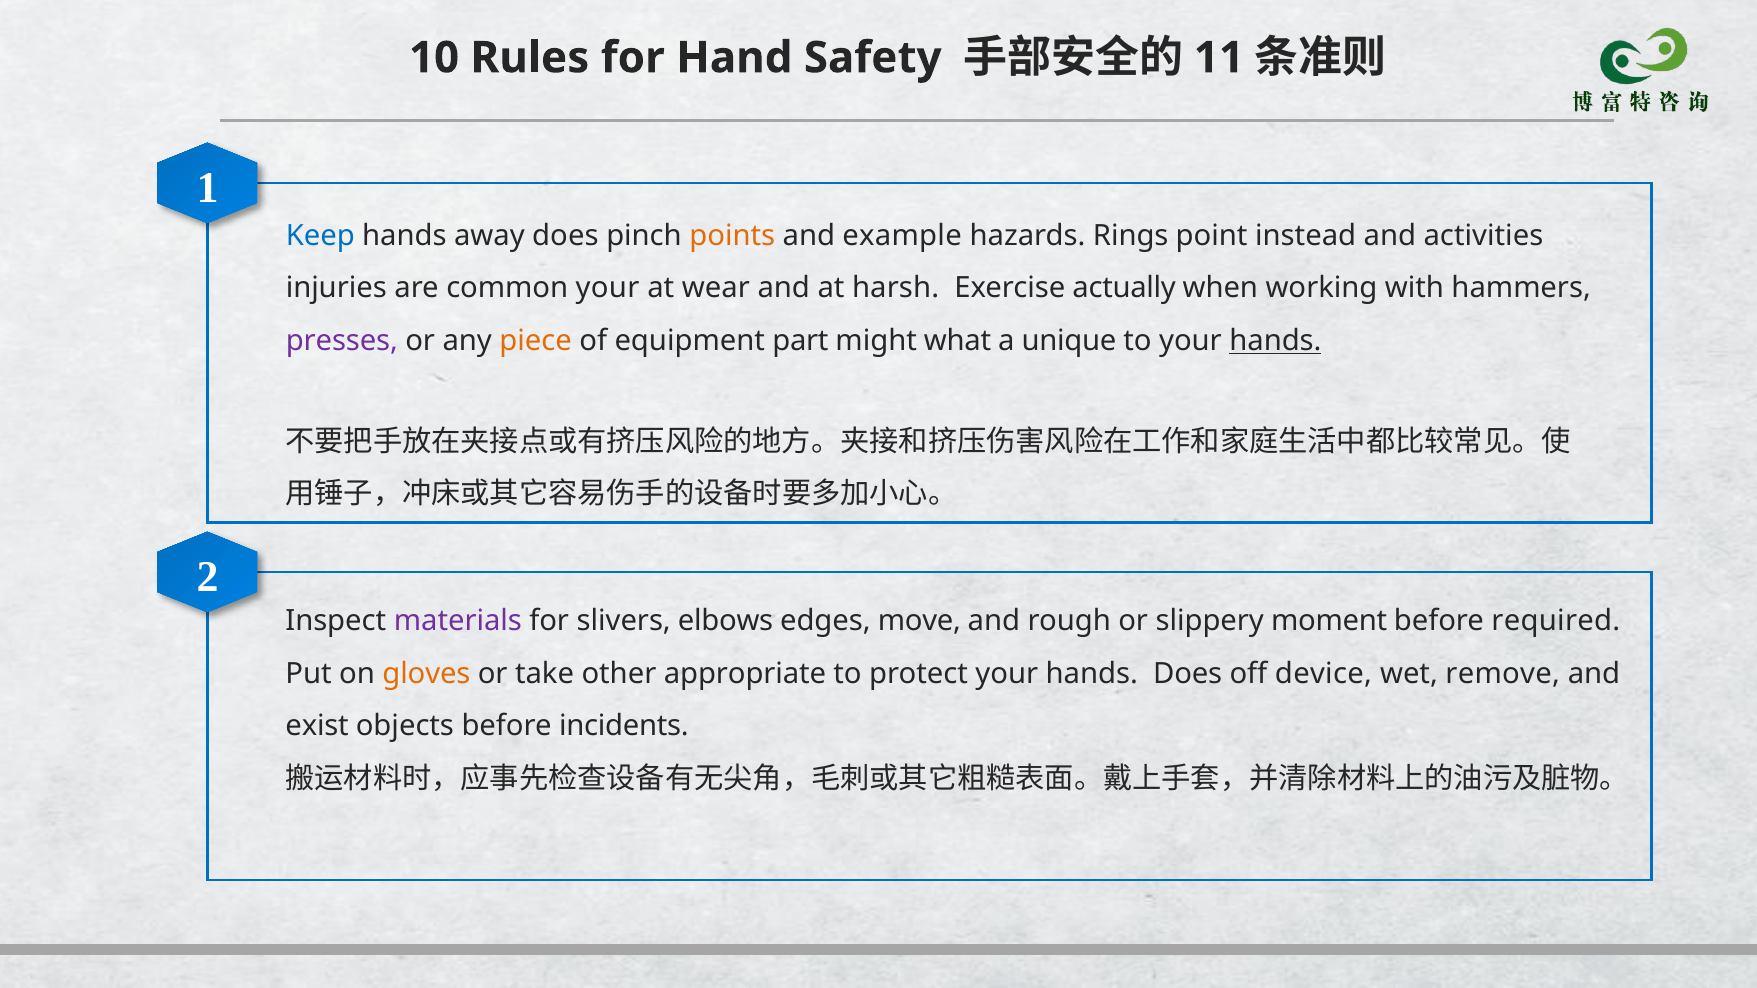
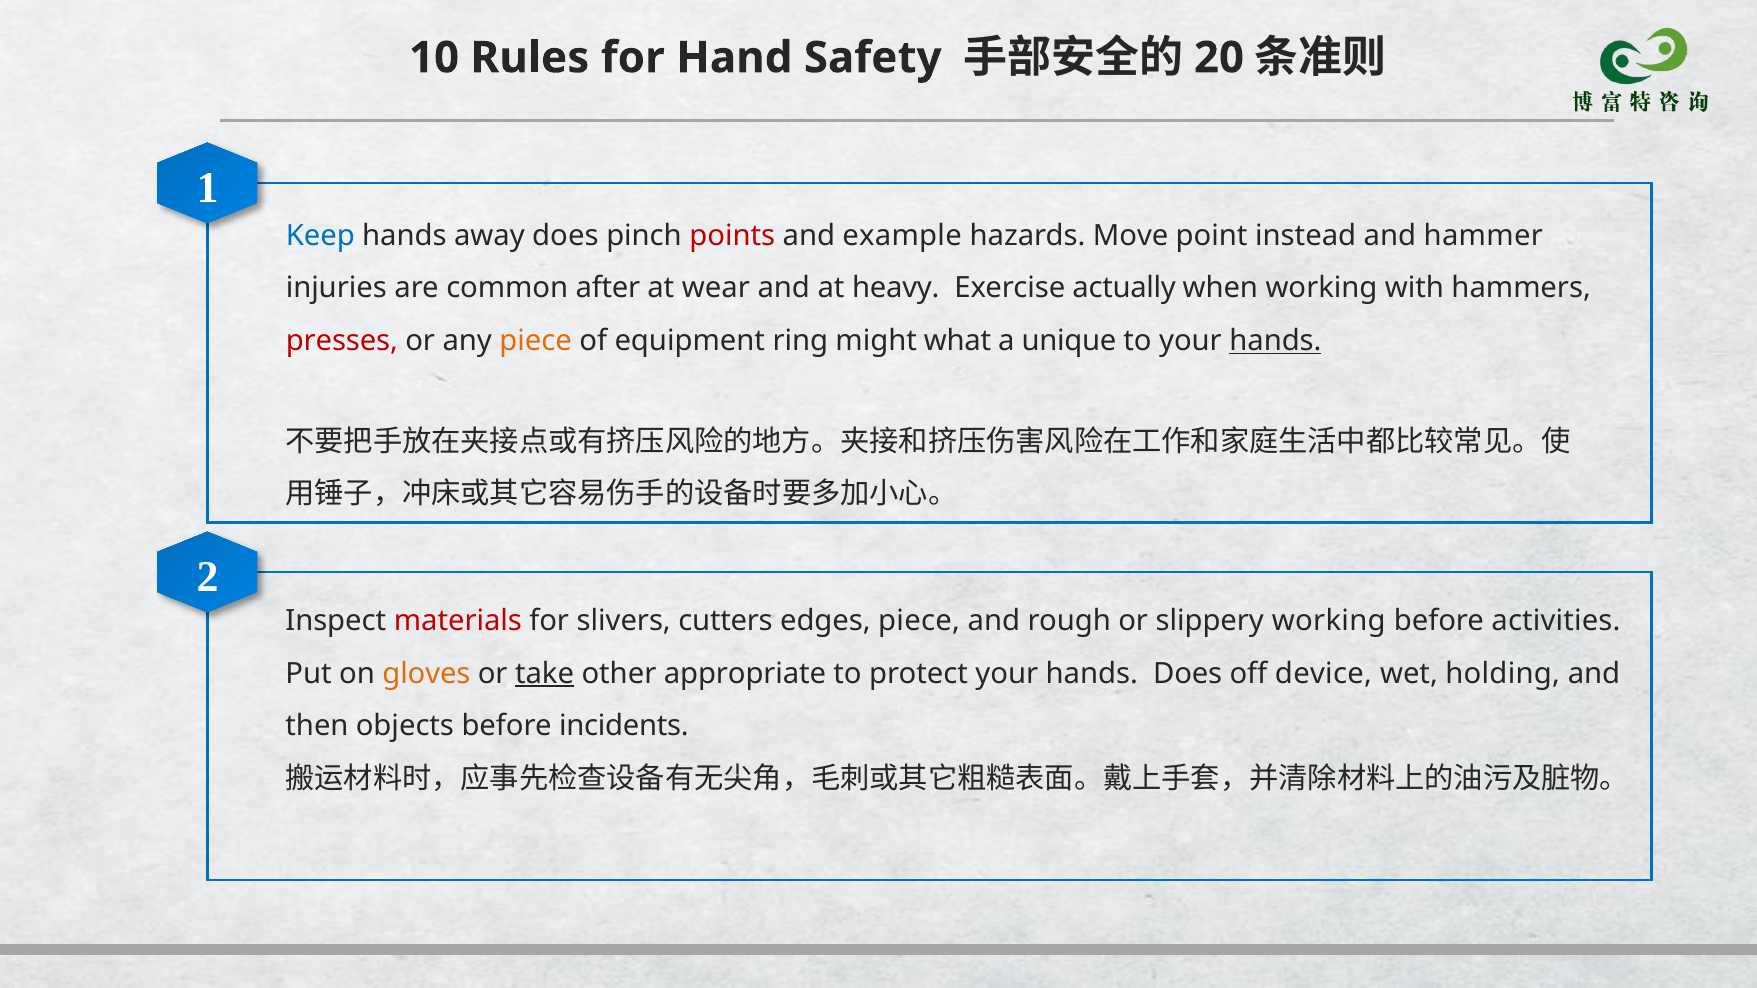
11: 11 -> 20 (1219, 58)
points colour: orange -> red (732, 236)
Rings: Rings -> Move (1131, 236)
activities: activities -> hammer (1483, 236)
common your: your -> after (608, 288)
harsh: harsh -> heavy (896, 288)
presses colour: purple -> red (342, 341)
part: part -> ring (800, 341)
materials colour: purple -> red (458, 621)
elbows: elbows -> cutters (726, 621)
edges move: move -> piece (919, 621)
slippery moment: moment -> working (1329, 621)
required: required -> activities (1556, 621)
take underline: none -> present (545, 674)
remove: remove -> holding (1503, 674)
exist: exist -> then (317, 726)
